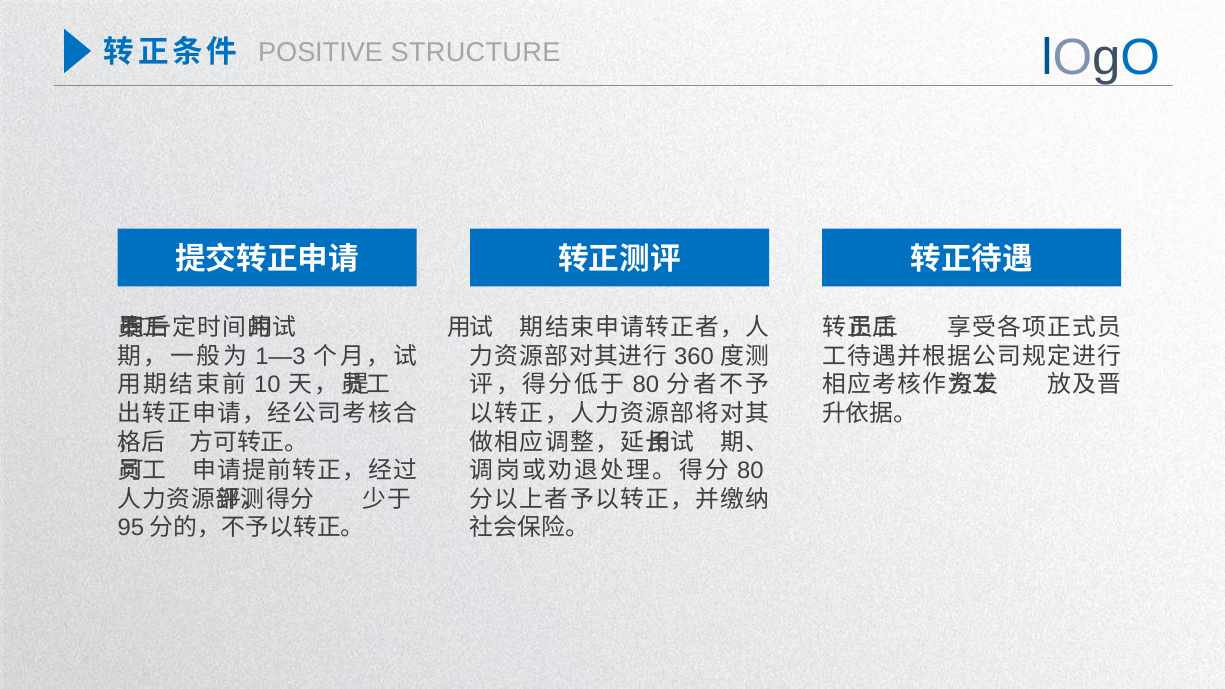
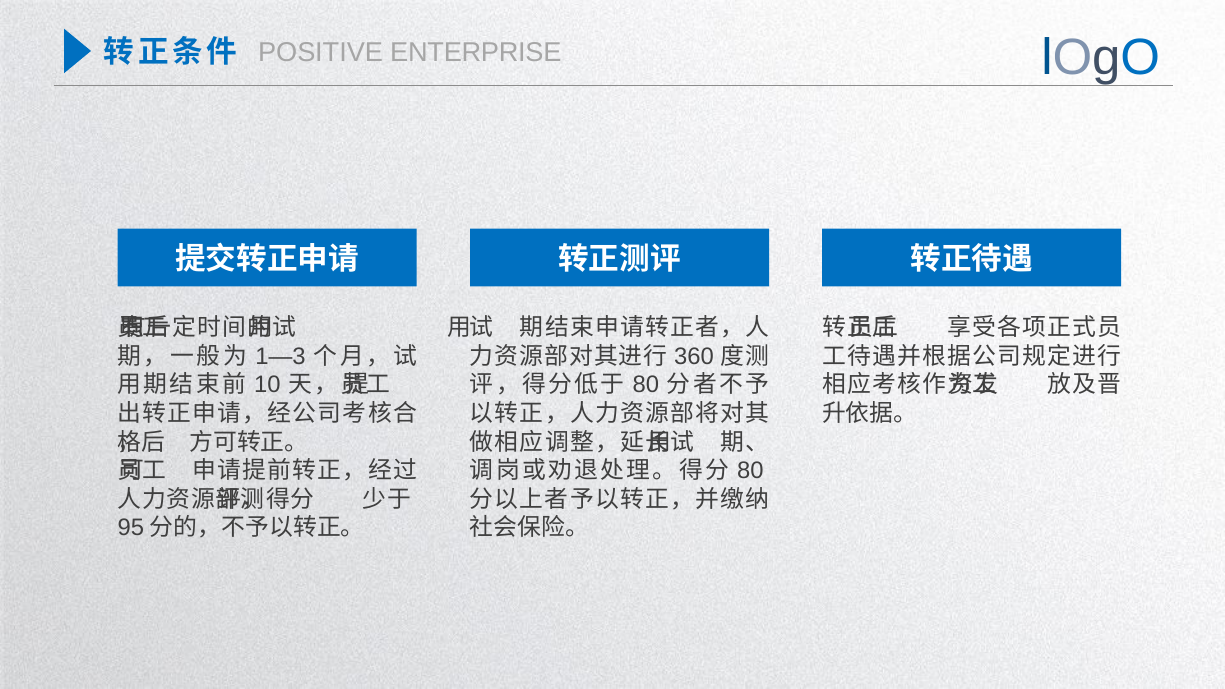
STRUCTURE: STRUCTURE -> ENTERPRISE (476, 53)
